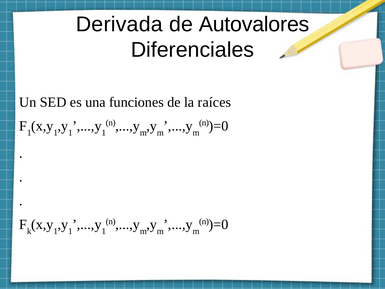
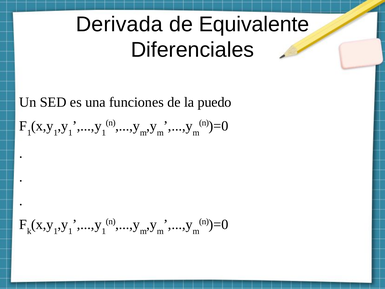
Autovalores: Autovalores -> Equivalente (254, 24)
raíces: raíces -> puedo (215, 102)
